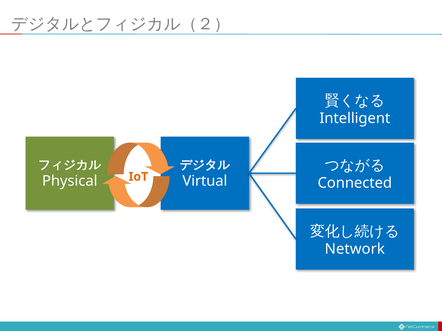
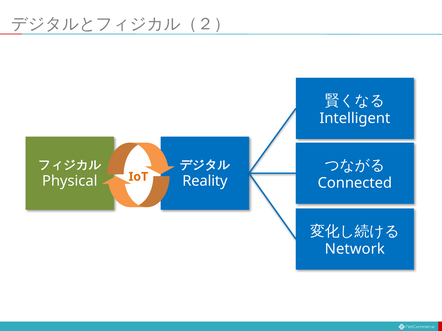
Virtual: Virtual -> Reality (205, 181)
